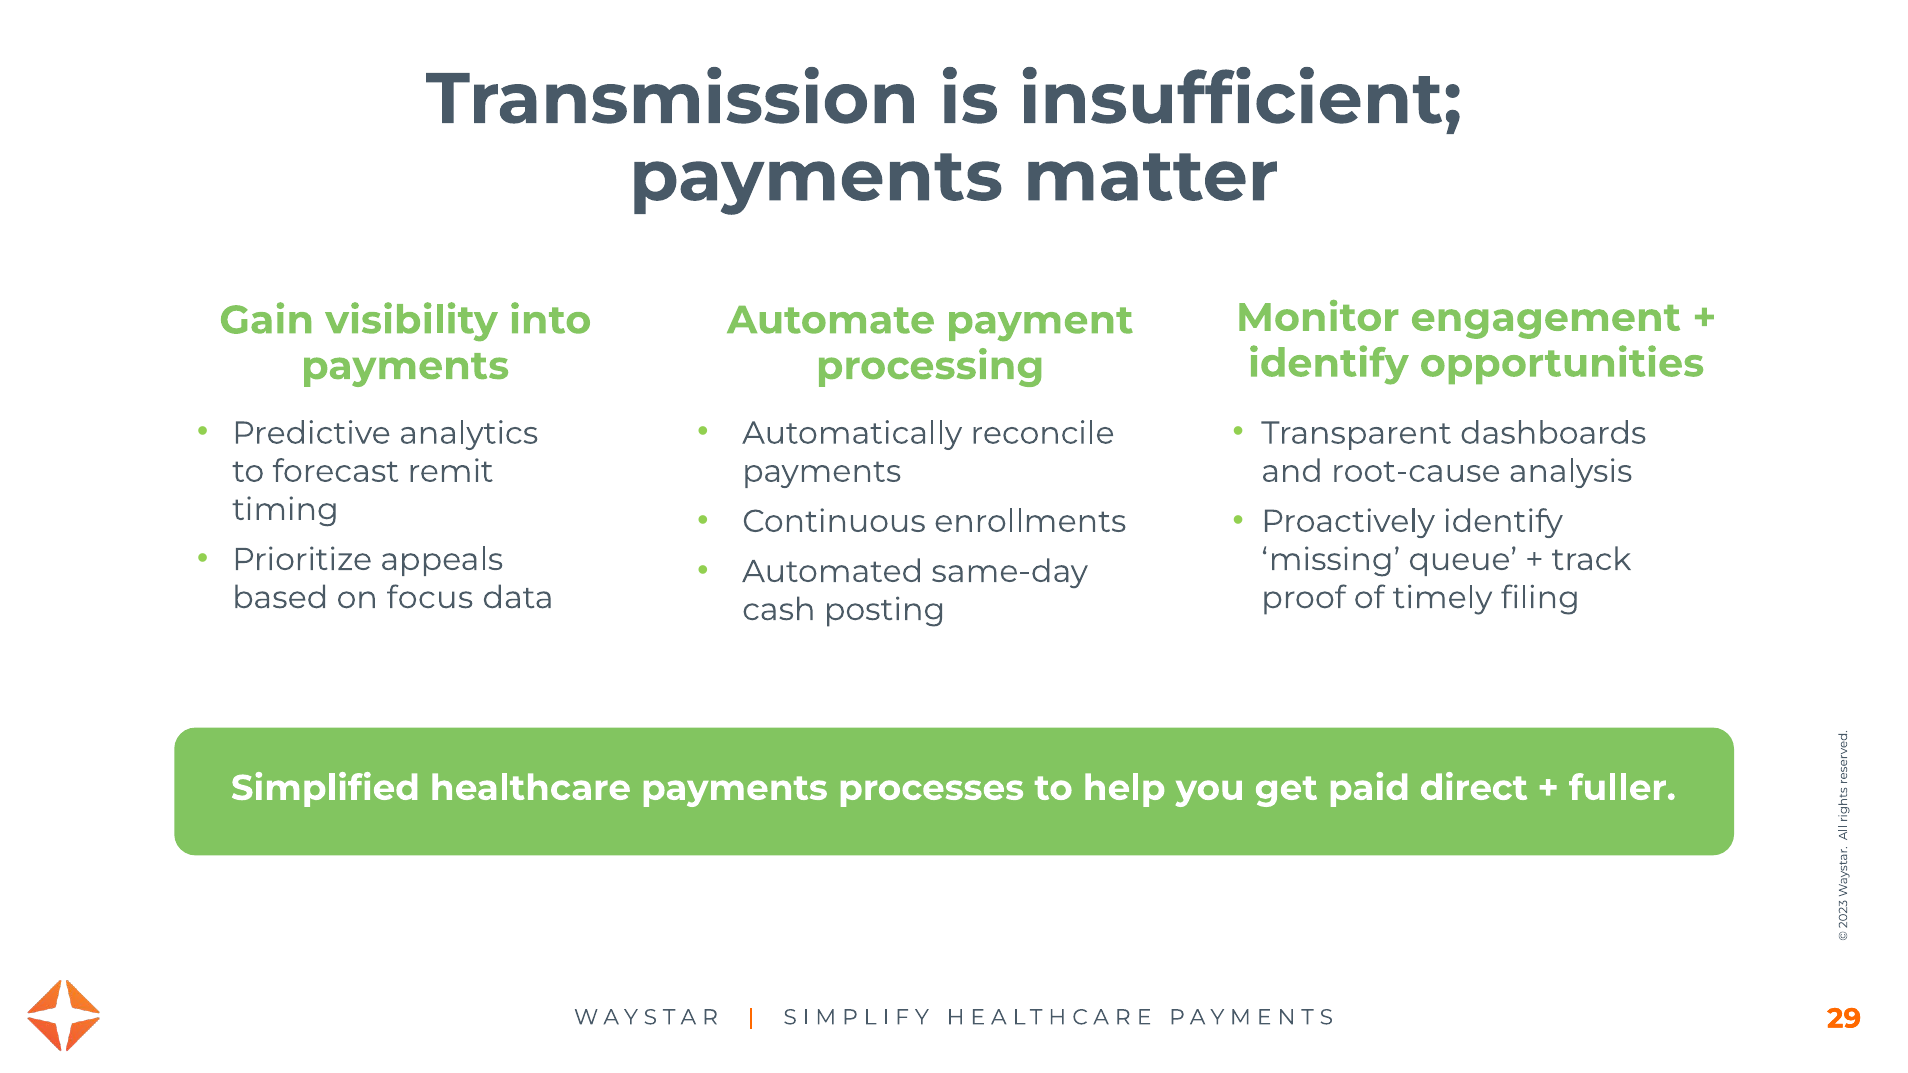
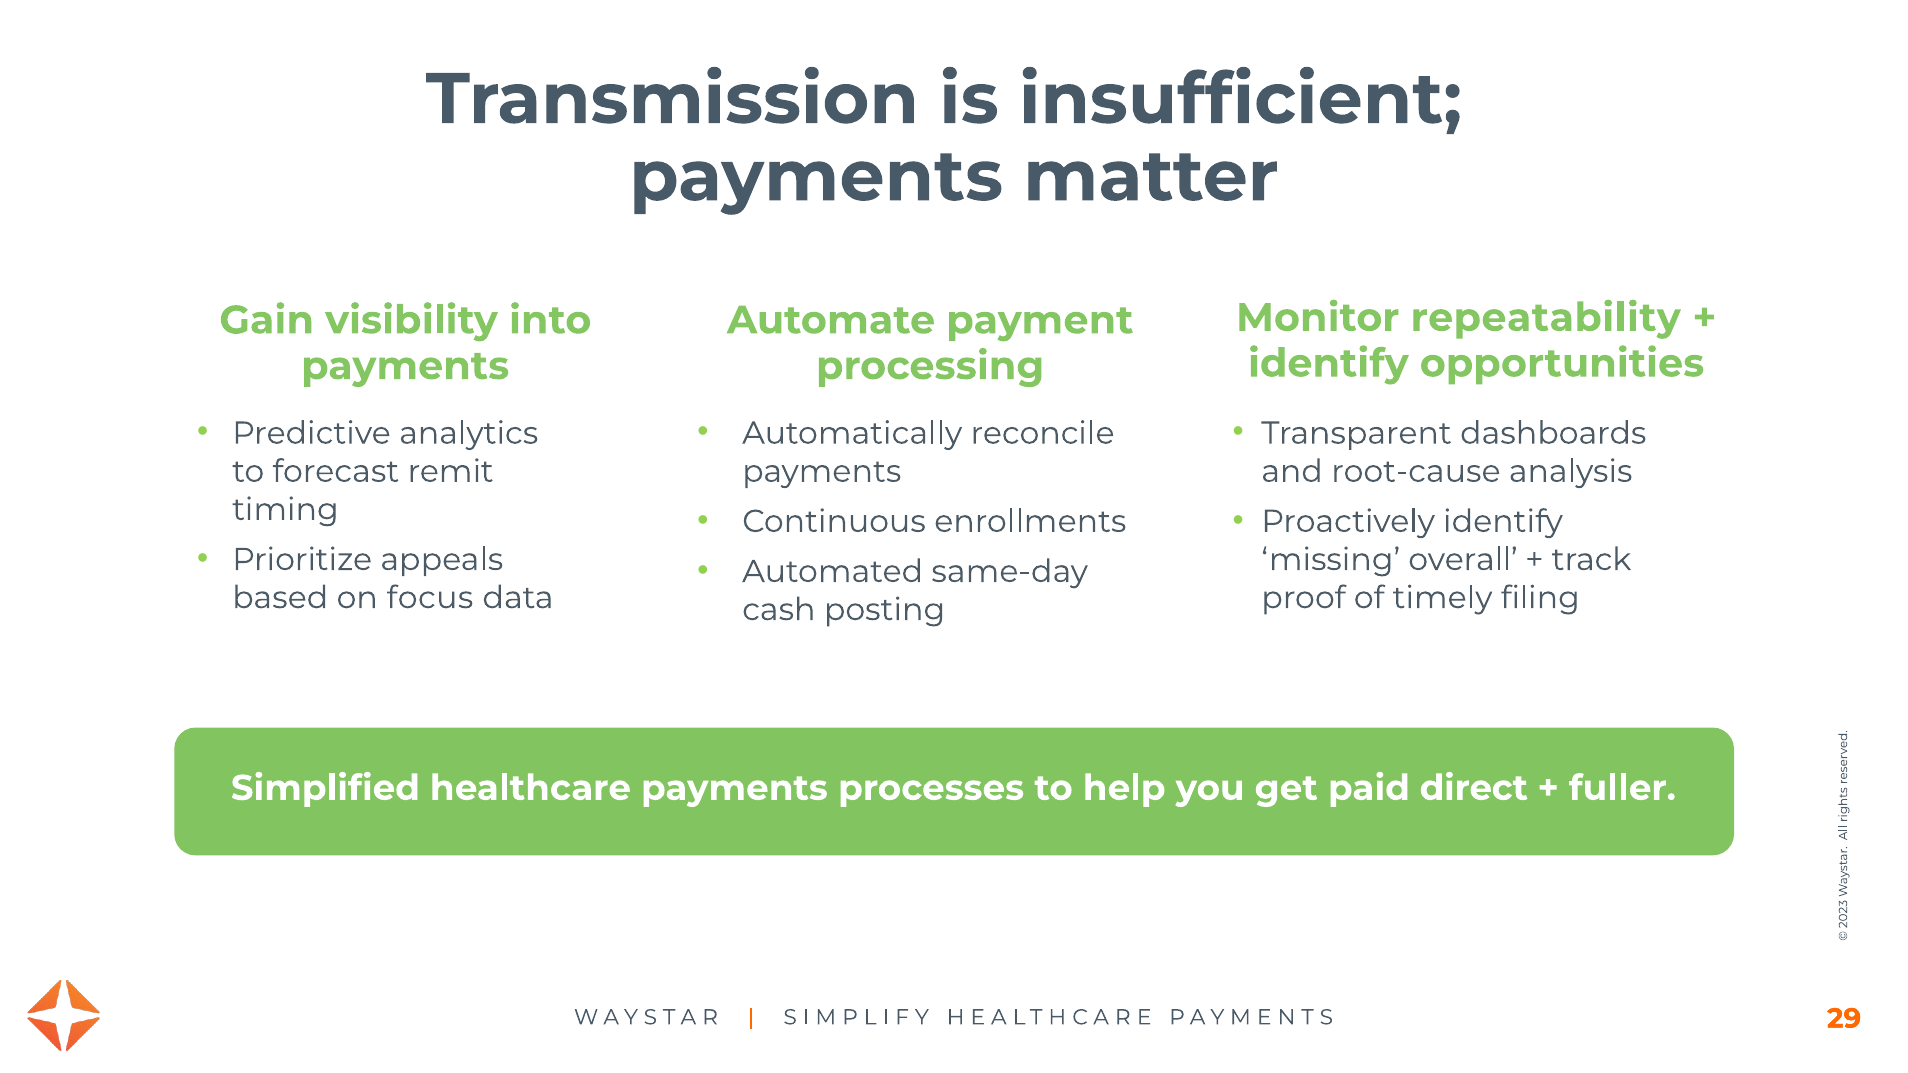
engagement: engagement -> repeatability (1546, 318)
queue: queue -> overall (1463, 560)
